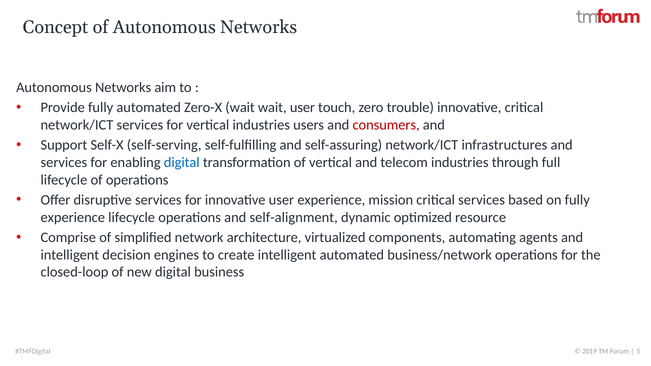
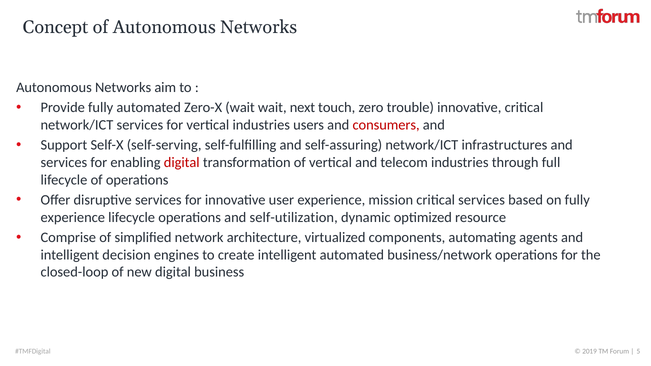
wait user: user -> next (302, 108)
digital colour: blue -> red (182, 163)
self-alignment: self-alignment -> self-utilization (294, 217)
